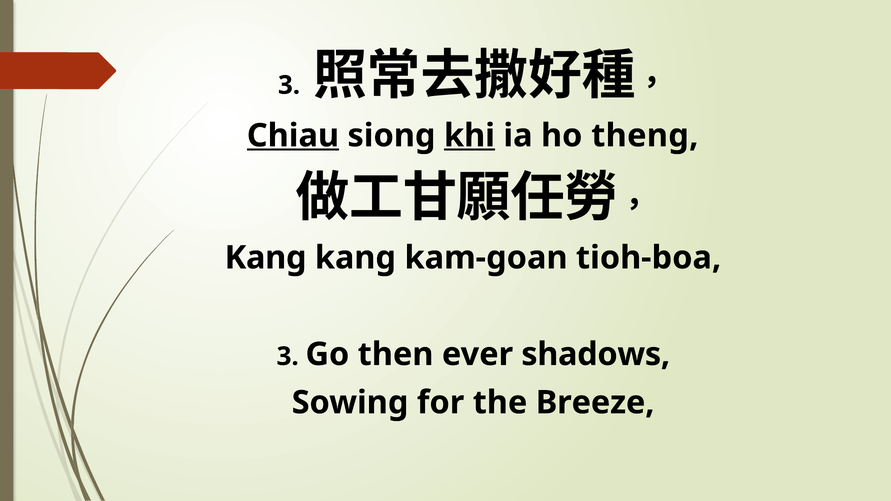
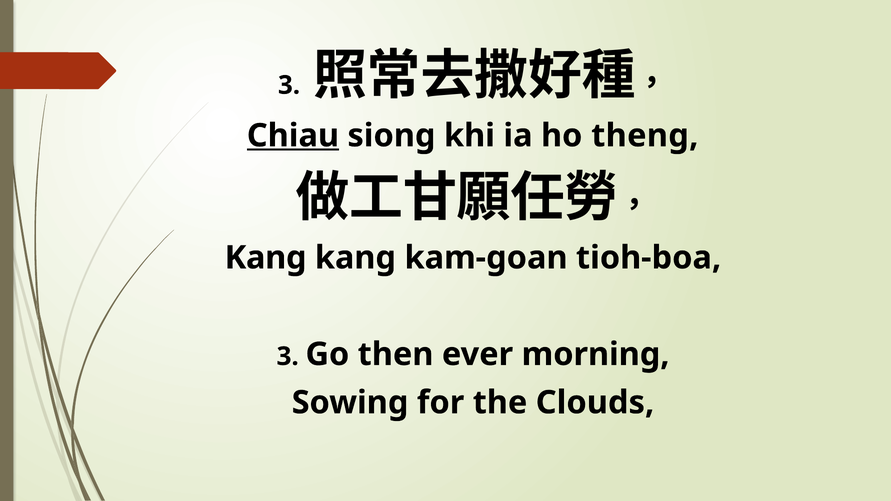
khi underline: present -> none (469, 136)
shadows: shadows -> morning (596, 354)
Breeze: Breeze -> Clouds (595, 403)
